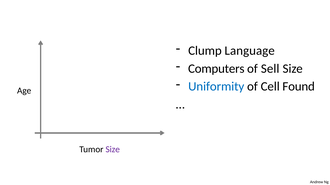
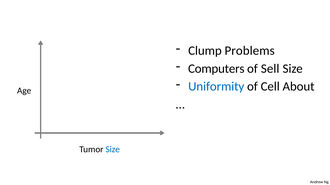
Language: Language -> Problems (250, 51)
Found: Found -> About (299, 87)
Size colour: purple -> blue (113, 150)
